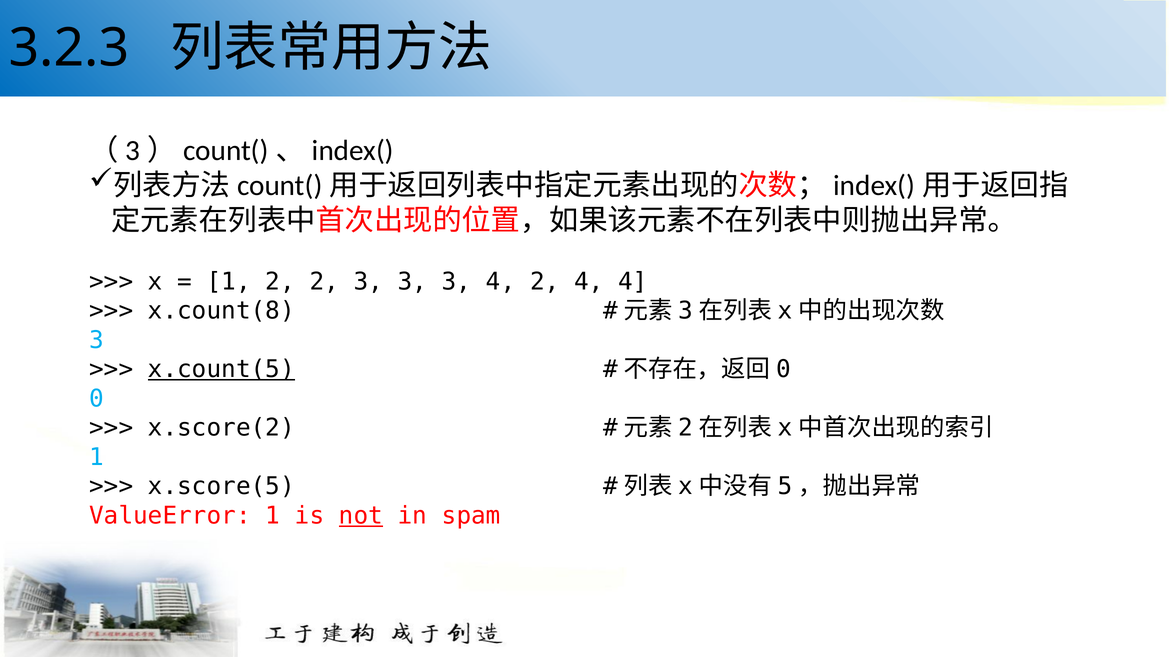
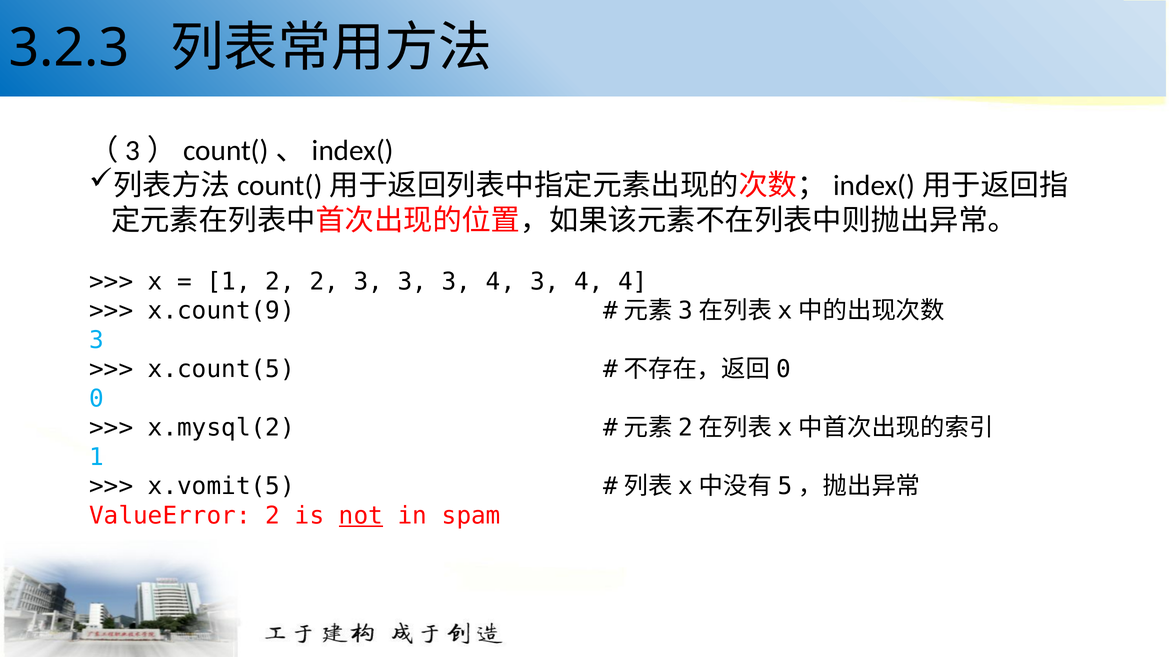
4 2: 2 -> 3 (545, 282)
x.count(8: x.count(8 -> x.count(9 (221, 311)
x.count(5 underline: present -> none (221, 370)
x.score(2: x.score(2 -> x.mysql(2 (221, 428)
x.score(5: x.score(5 -> x.vomit(5 (221, 487)
ValueError 1: 1 -> 2 (273, 516)
